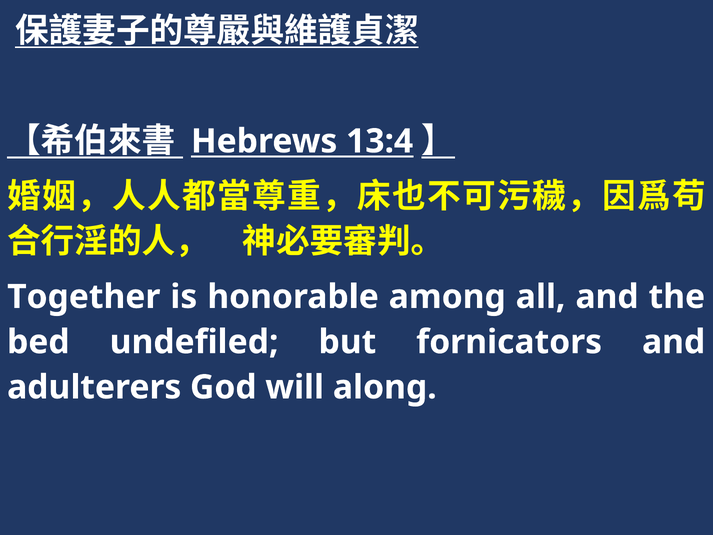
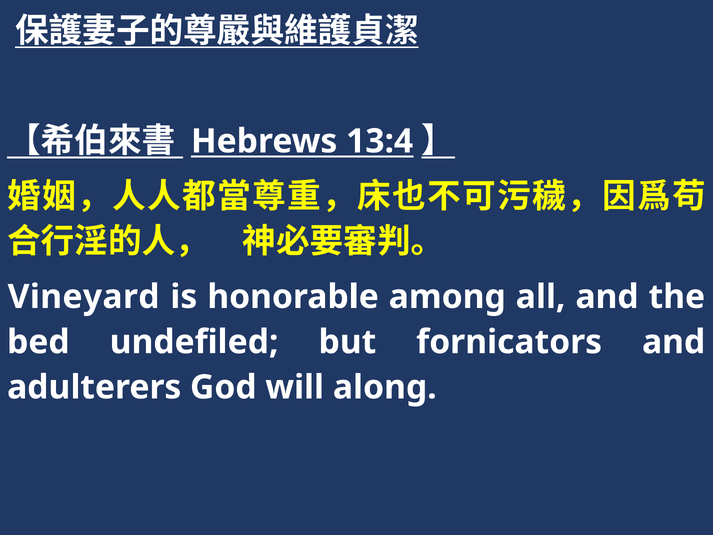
Together: Together -> Vineyard (84, 297)
